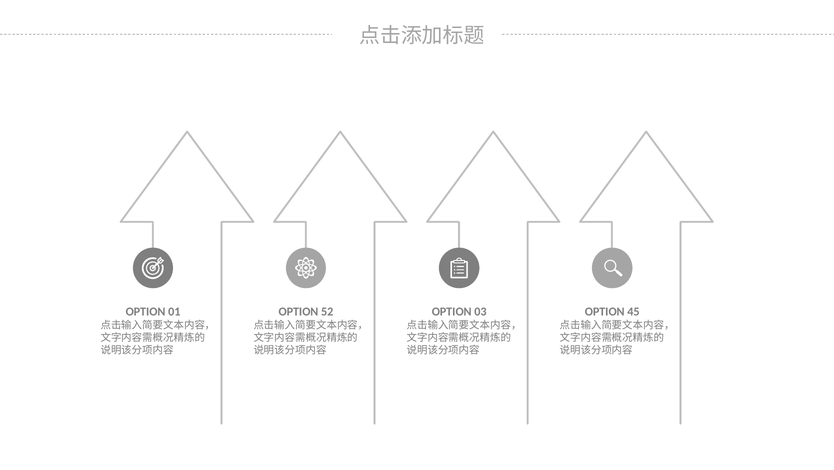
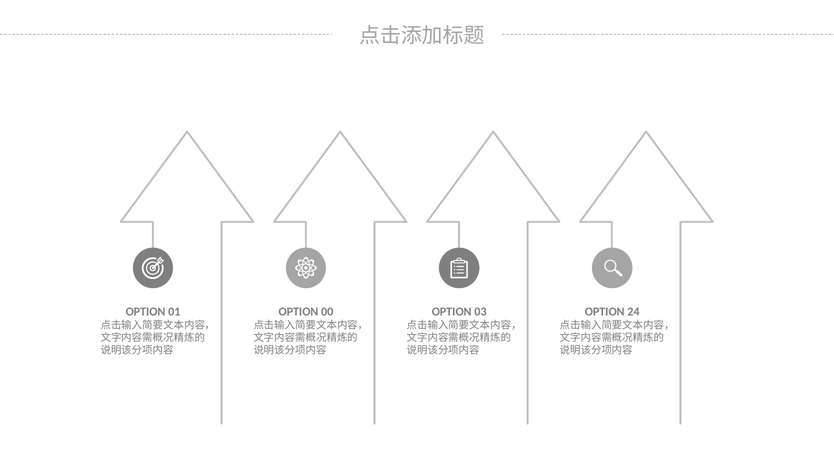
52: 52 -> 00 (327, 311)
45: 45 -> 24 (633, 311)
